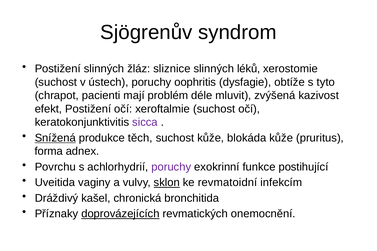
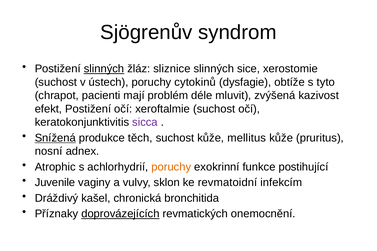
slinných underline: none -> present (104, 69)
léků: léků -> sice (249, 69)
oophritis: oophritis -> cytokinů (195, 82)
blokáda: blokáda -> mellitus (247, 138)
forma: forma -> nosní (49, 152)
Povrchu: Povrchu -> Atrophic (55, 167)
poruchy colour: purple -> orange (171, 167)
Uveitida: Uveitida -> Juvenile (55, 183)
sklon underline: present -> none (167, 183)
